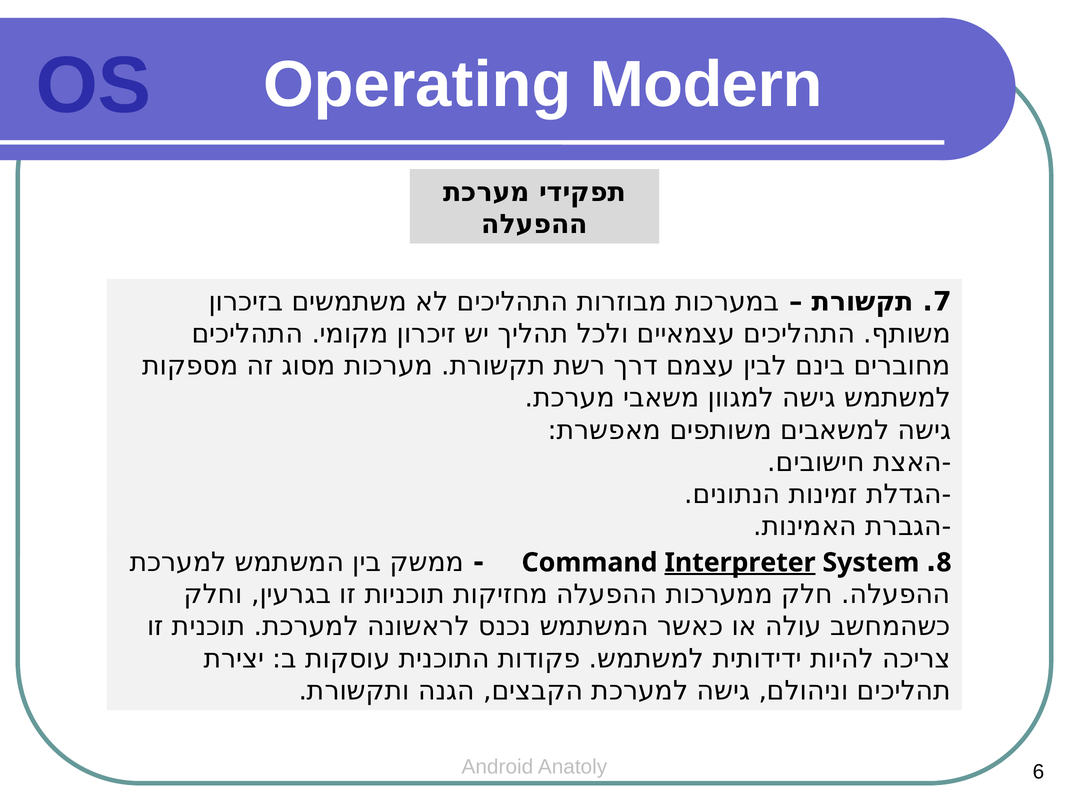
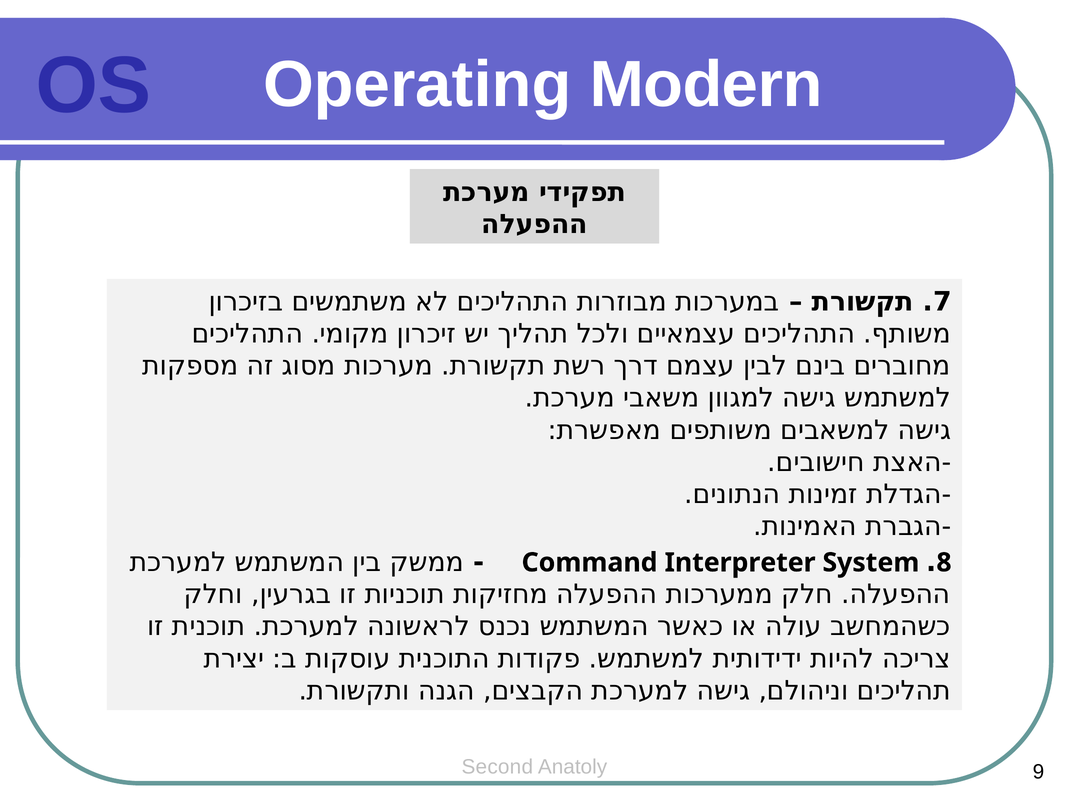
Interpreter underline: present -> none (740, 563)
Android: Android -> Second (497, 768)
6: 6 -> 9 (1038, 773)
